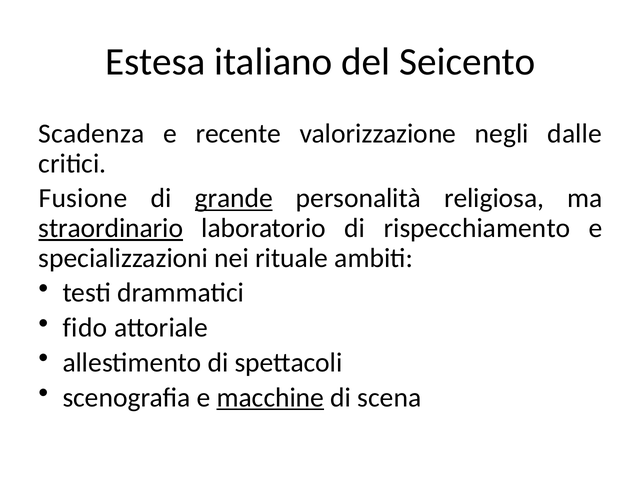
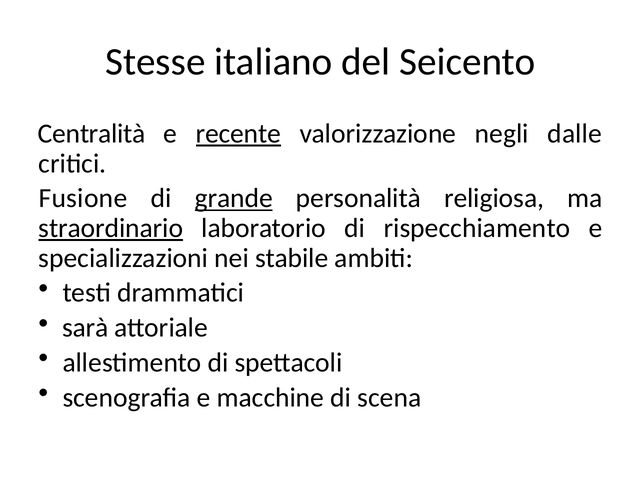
Estesa: Estesa -> Stesse (155, 62)
Scadenza: Scadenza -> Centralità (92, 134)
recente underline: none -> present (238, 134)
rituale: rituale -> stabile (292, 258)
fido: fido -> sarà (85, 328)
macchine underline: present -> none (270, 398)
